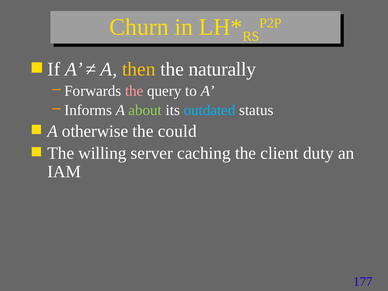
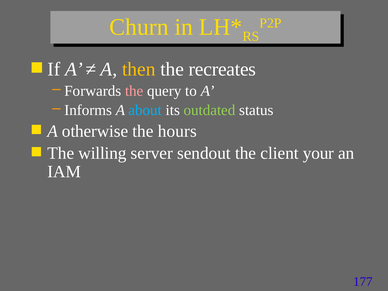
naturally: naturally -> recreates (222, 69)
about colour: light green -> light blue (145, 110)
outdated colour: light blue -> light green (210, 110)
could: could -> hours (177, 131)
caching: caching -> sendout (204, 153)
duty: duty -> your (318, 153)
